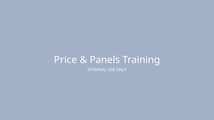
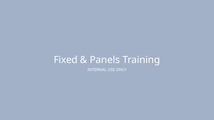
Price: Price -> Fixed (66, 60)
